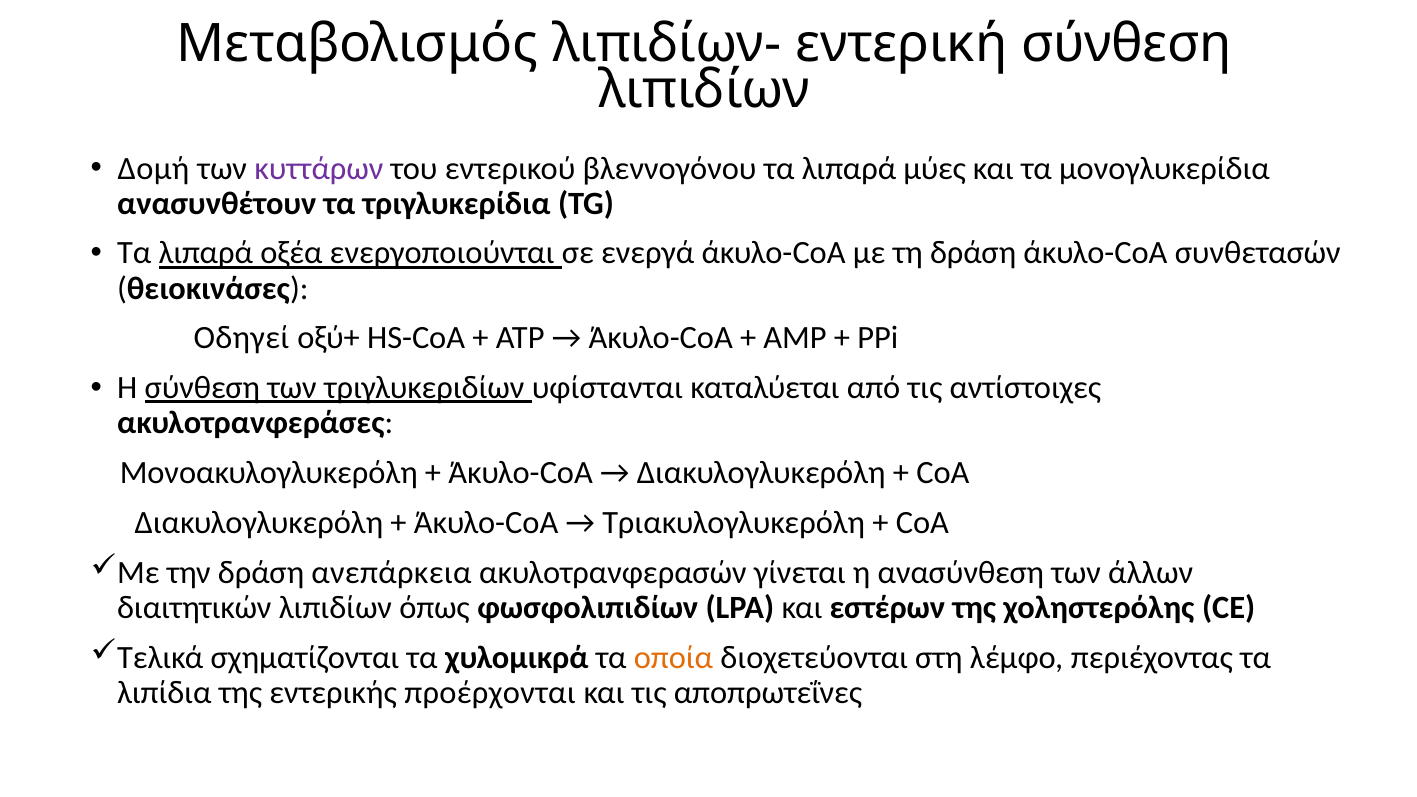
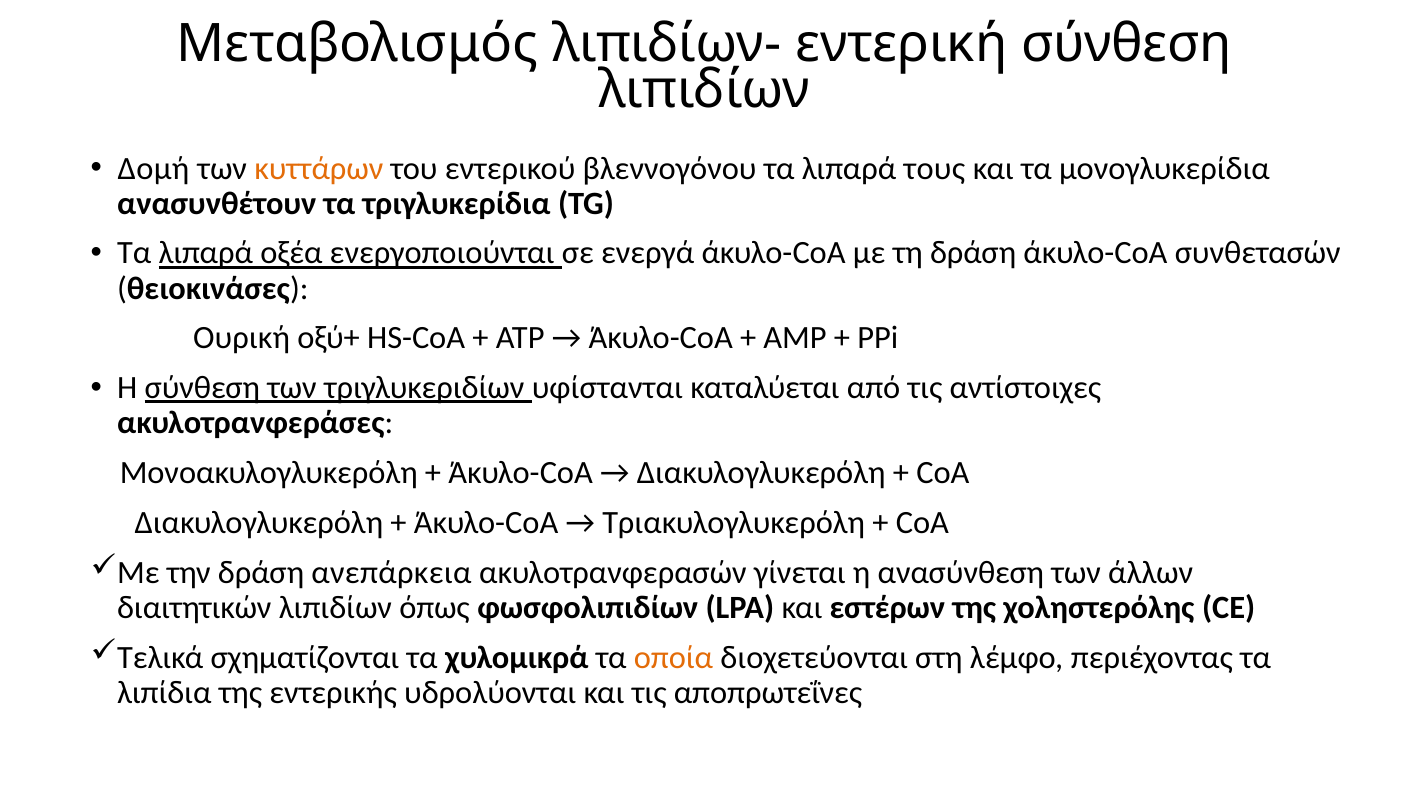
κυττάρων colour: purple -> orange (319, 168)
μύες: μύες -> τους (934, 168)
Οδηγεί: Οδηγεί -> Ουρική (242, 338)
προέρχονται: προέρχονται -> υδρολύονται (490, 692)
